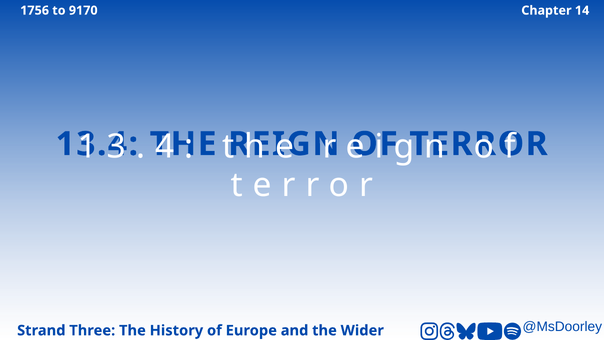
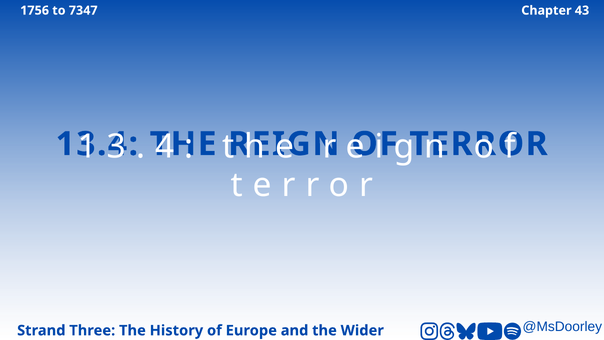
9170: 9170 -> 7347 (83, 10)
14: 14 -> 43 (582, 10)
